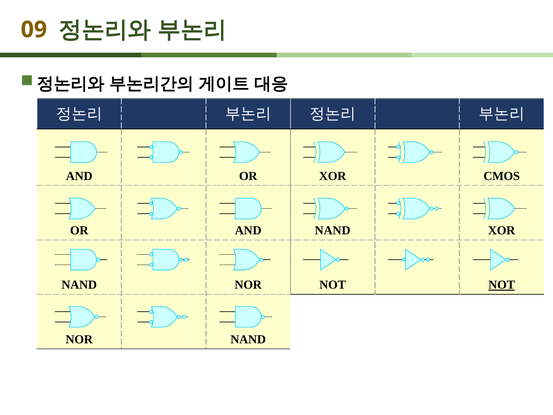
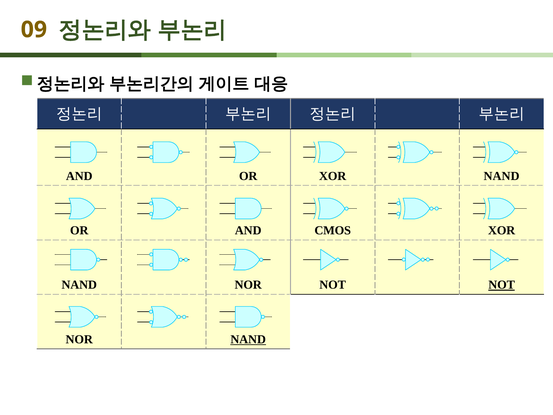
OR XOR CMOS: CMOS -> NAND (502, 176)
AND NAND: NAND -> CMOS (333, 230)
NAND underline: none -> present (248, 339)
